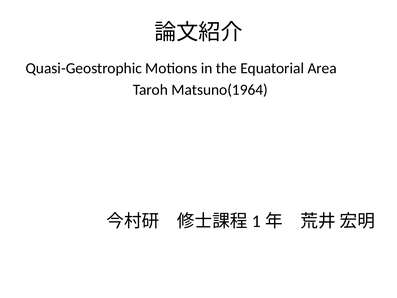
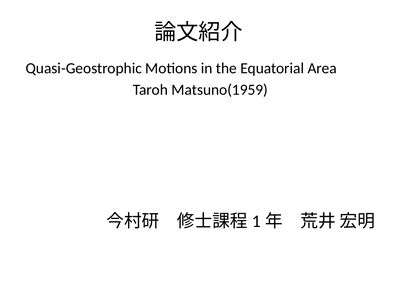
Matsuno(1964: Matsuno(1964 -> Matsuno(1959 (220, 90)
